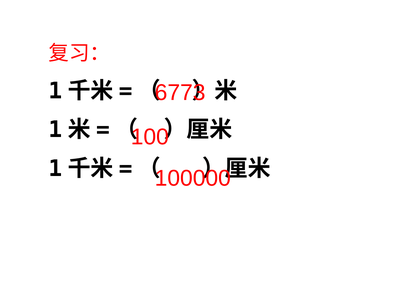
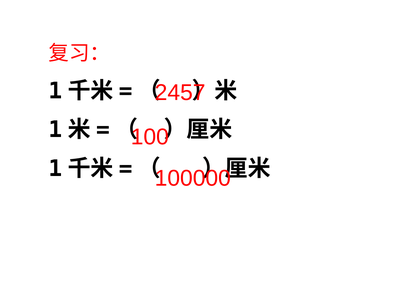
6773: 6773 -> 2457 (180, 93)
